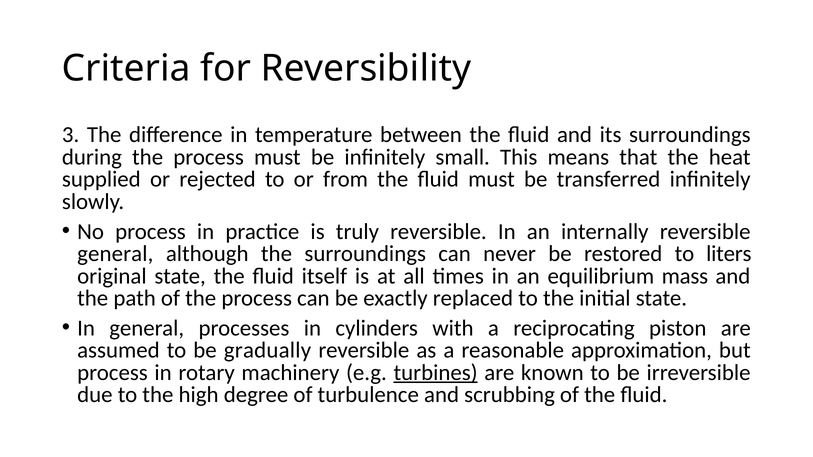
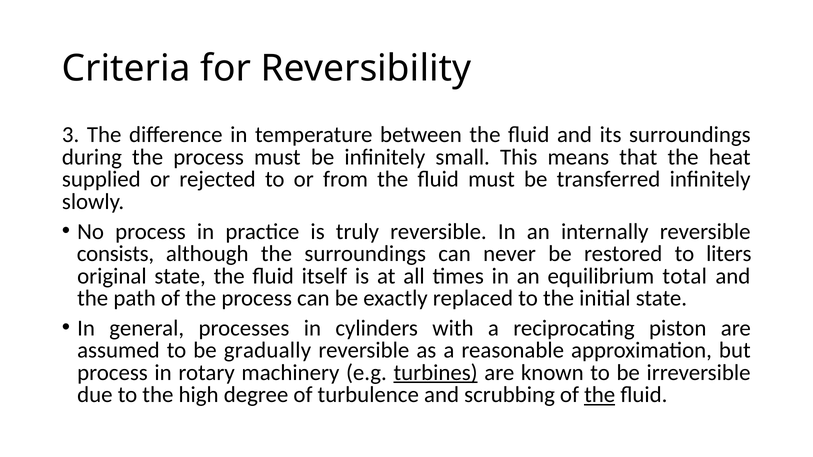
general: general -> consists (115, 254)
mass: mass -> total (685, 276)
the underline: none -> present (600, 395)
